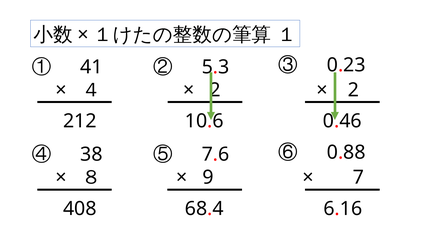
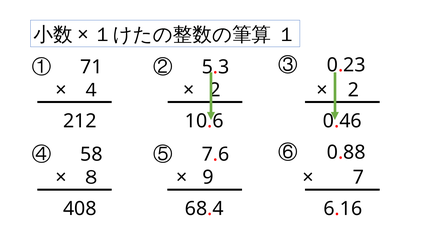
41: 41 -> 71 (91, 67)
38: 38 -> 58 (91, 155)
